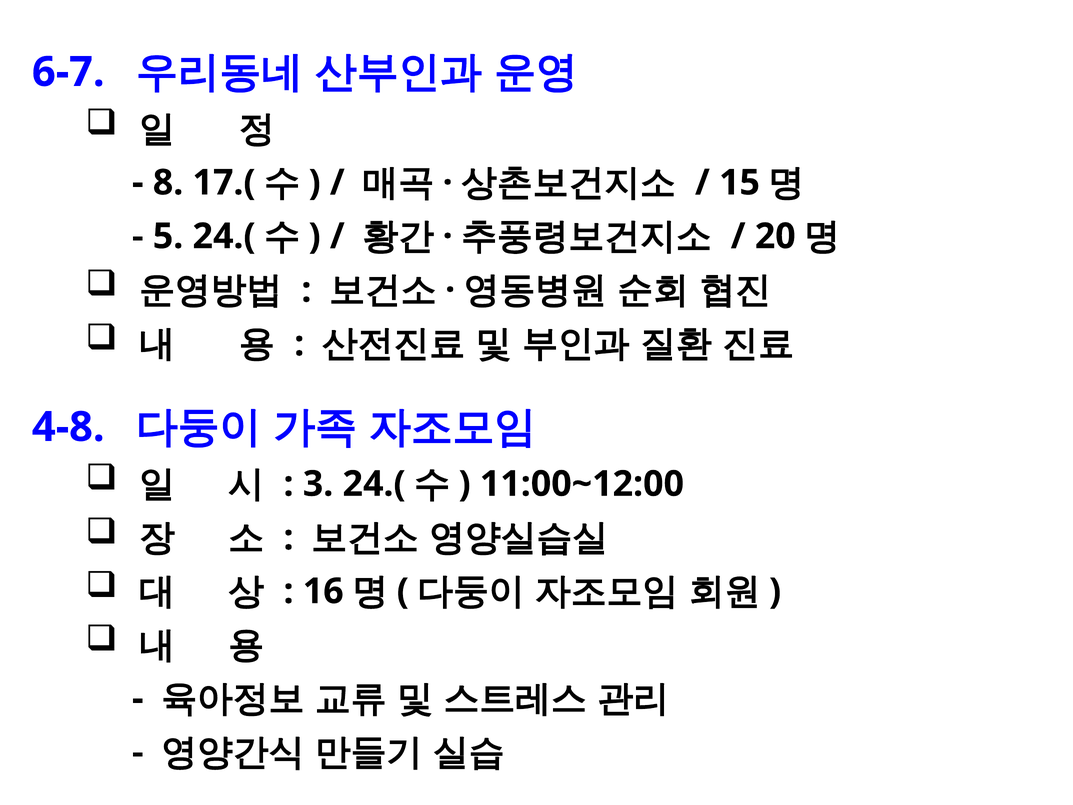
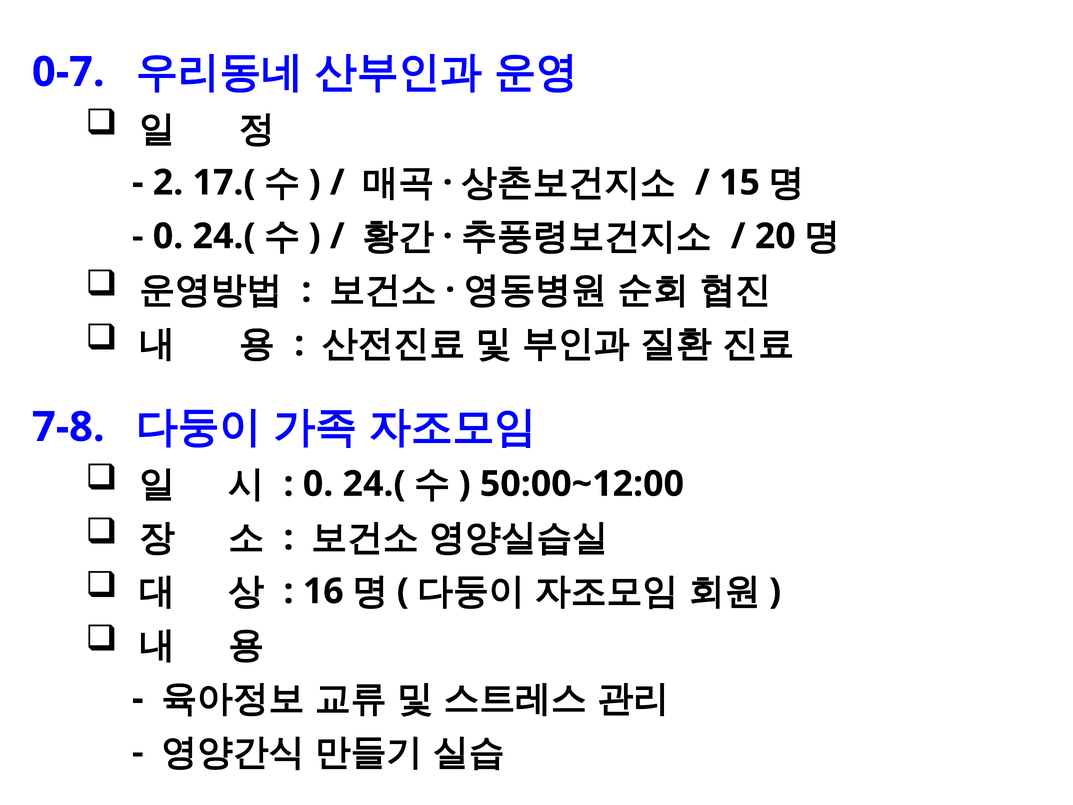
6-7: 6-7 -> 0-7 (68, 72)
8: 8 -> 2 (168, 183)
5: 5 -> 0 (168, 236)
4-8: 4-8 -> 7-8 (68, 427)
3: 3 -> 0 (318, 484)
11:00~12:00: 11:00~12:00 -> 50:00~12:00 (582, 484)
